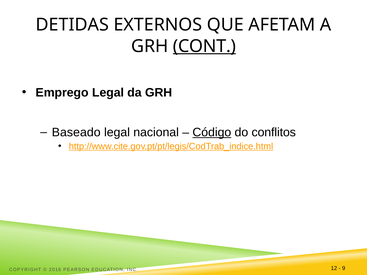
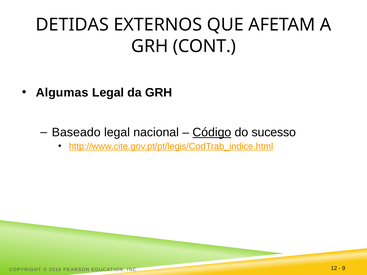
CONT underline: present -> none (204, 46)
Emprego: Emprego -> Algumas (62, 93)
conflitos: conflitos -> sucesso (274, 133)
